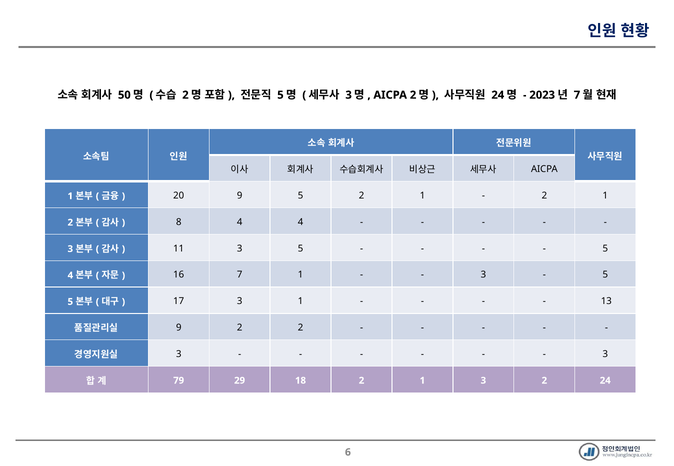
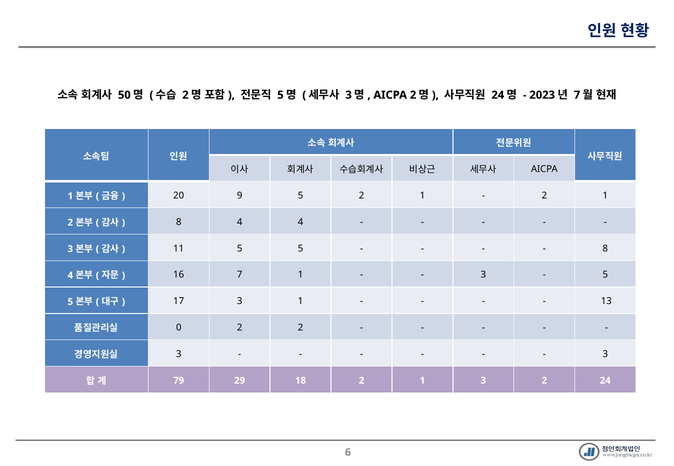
11 3: 3 -> 5 (240, 249)
5: 5 -> 8 (605, 249)
9: 9 -> 0 (179, 328)
